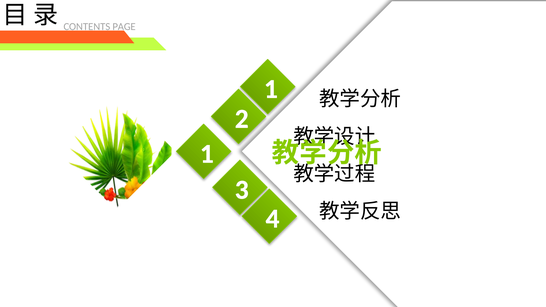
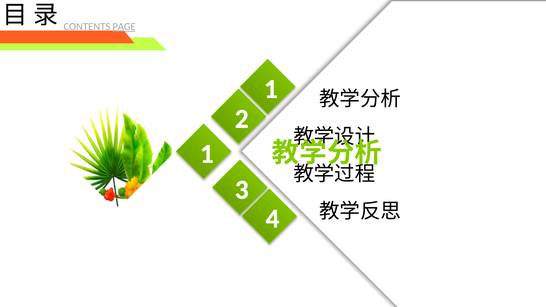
PAGE underline: none -> present (124, 27)
